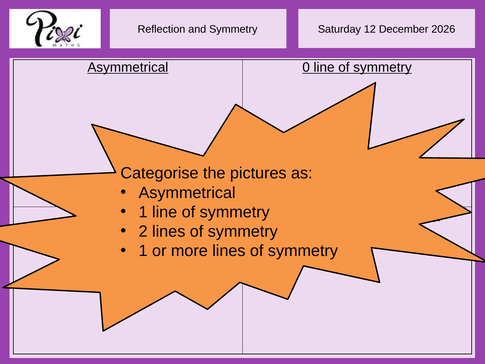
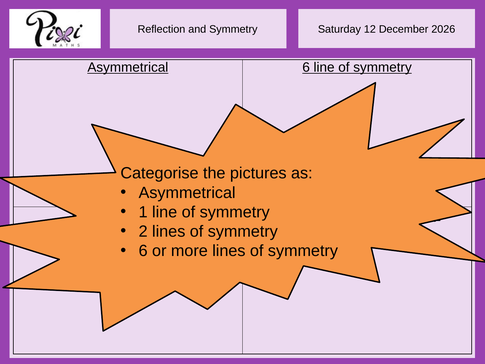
Asymmetrical 0: 0 -> 6 (306, 67)
1: 1 -> 6 (143, 251)
